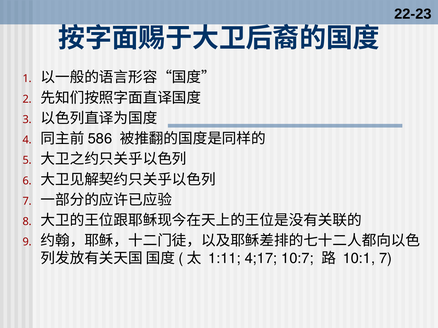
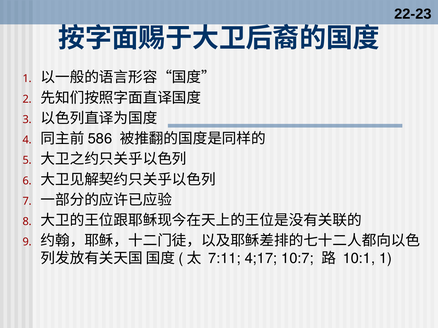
1:11: 1:11 -> 7:11 (225, 259)
10:1 7: 7 -> 1 (386, 259)
